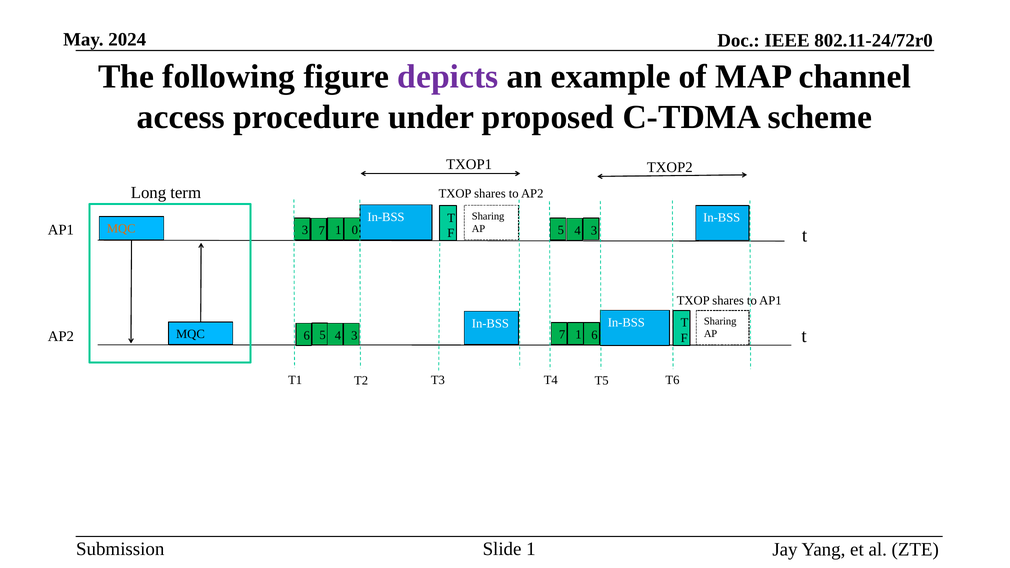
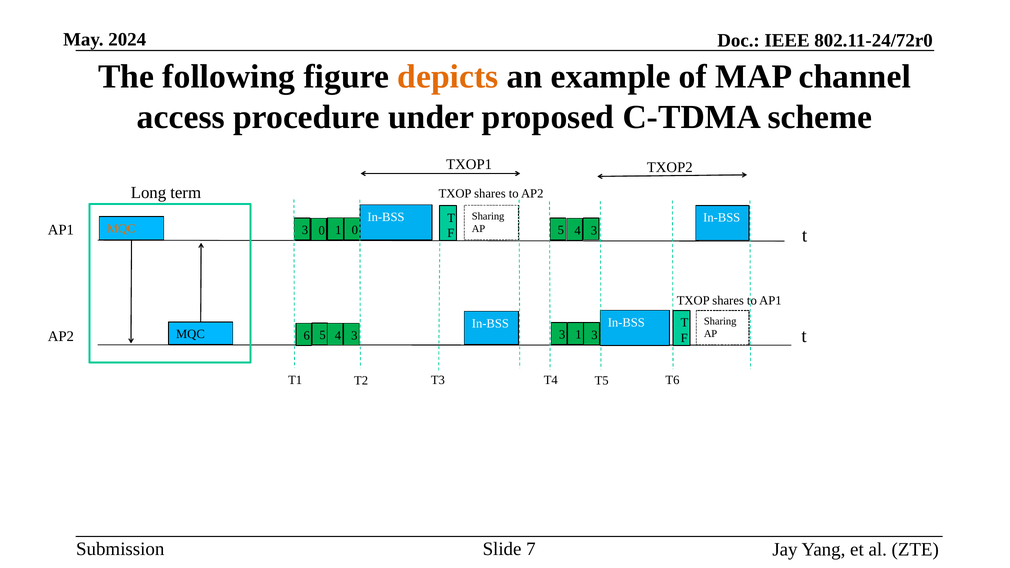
depicts colour: purple -> orange (448, 77)
7: 7 -> 0 (322, 231)
4 3 7: 7 -> 3 (562, 335)
1 6: 6 -> 3 (595, 335)
Slide 1: 1 -> 7 (531, 549)
